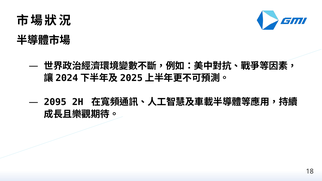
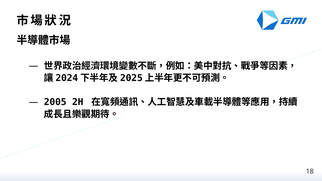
2095: 2095 -> 2005 (55, 102)
